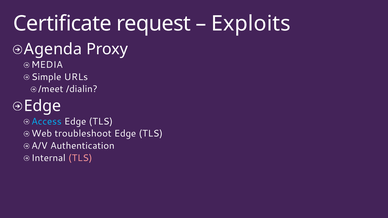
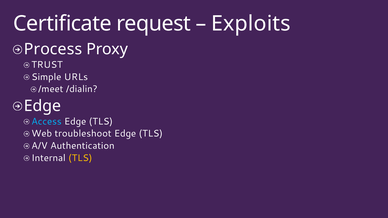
Agenda: Agenda -> Process (53, 49)
MEDIA: MEDIA -> TRUST (47, 65)
TLS colour: pink -> yellow (80, 158)
